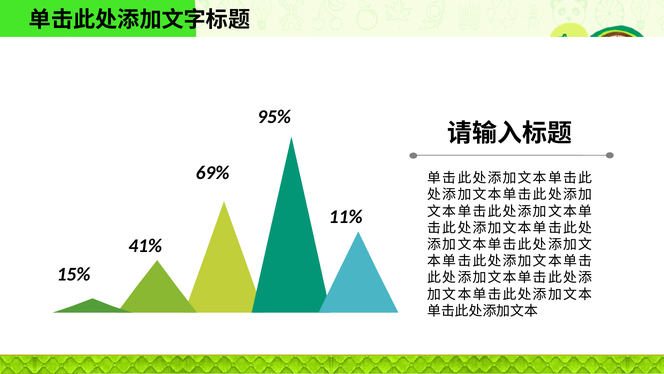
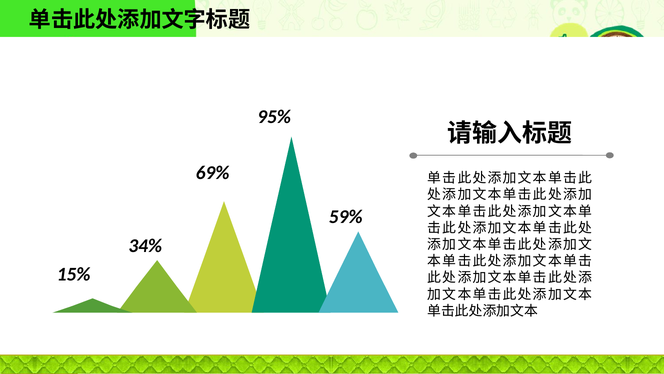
11%: 11% -> 59% (346, 217)
41%: 41% -> 34% (145, 245)
